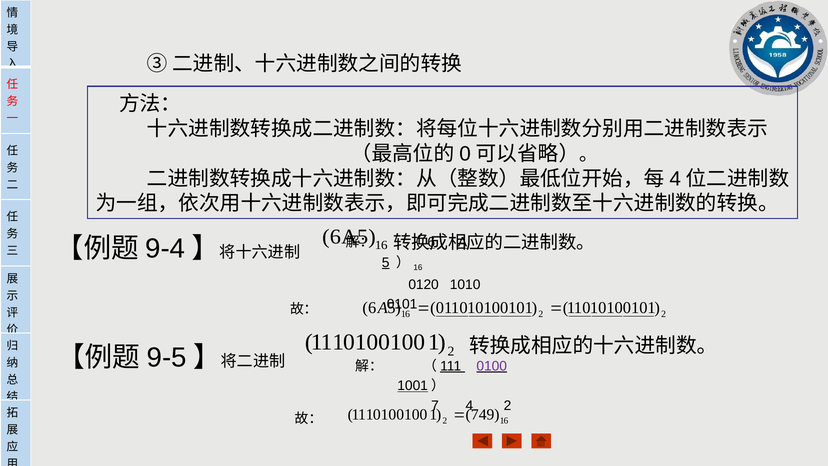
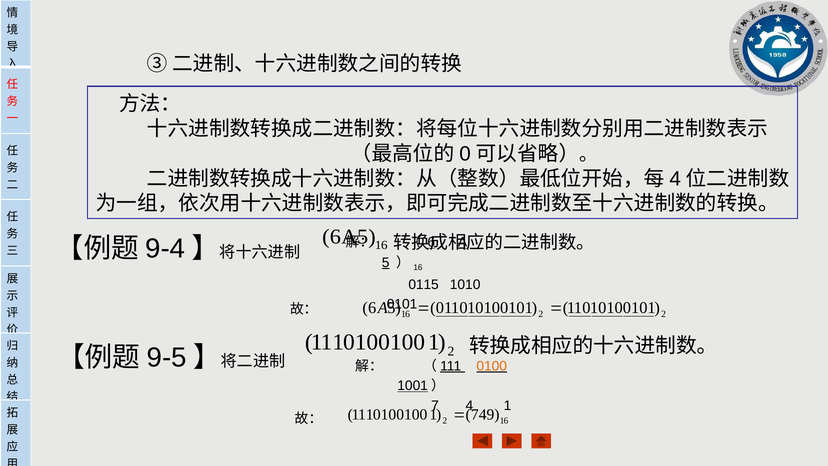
0120: 0120 -> 0115 (424, 284)
0100 colour: purple -> orange (492, 366)
2: 2 -> 1 (507, 406)
